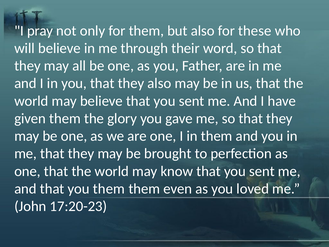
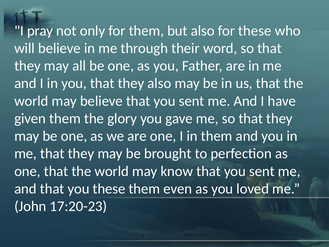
you them: them -> these (109, 189)
